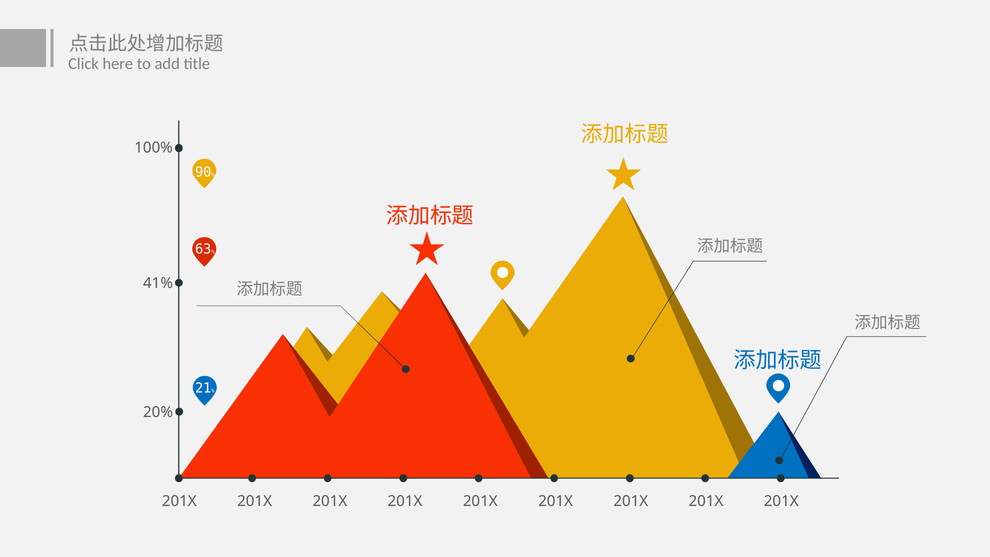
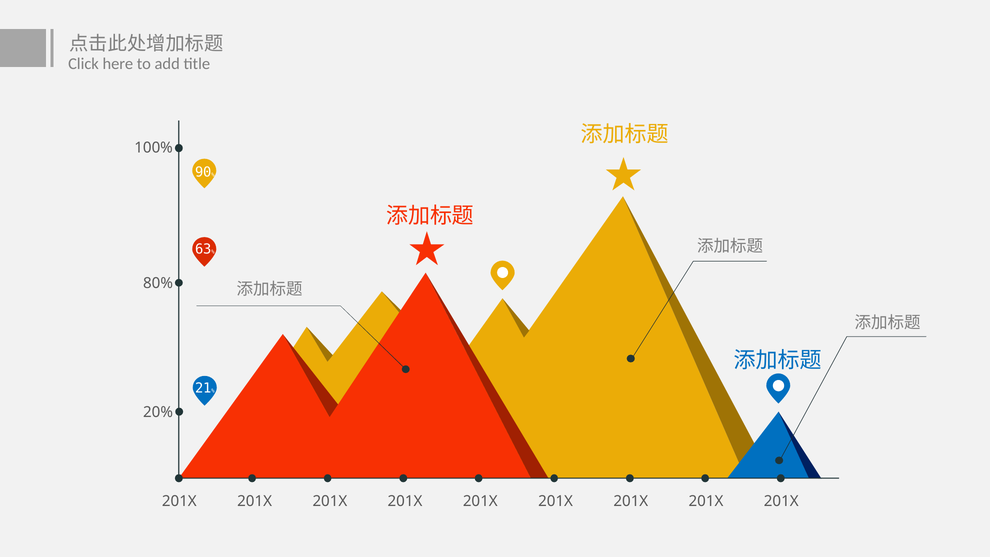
41%: 41% -> 80% (158, 283)
